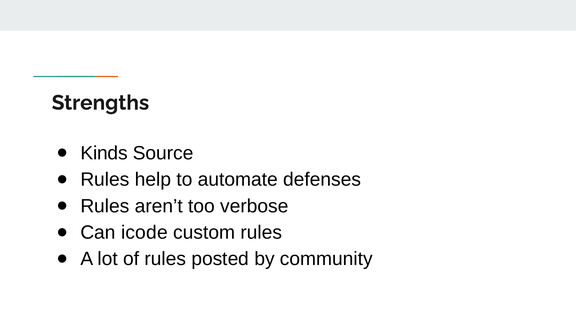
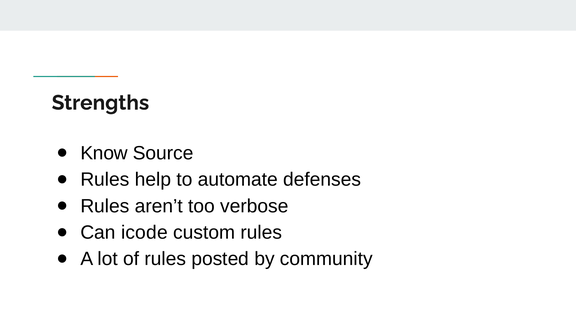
Kinds: Kinds -> Know (104, 153)
